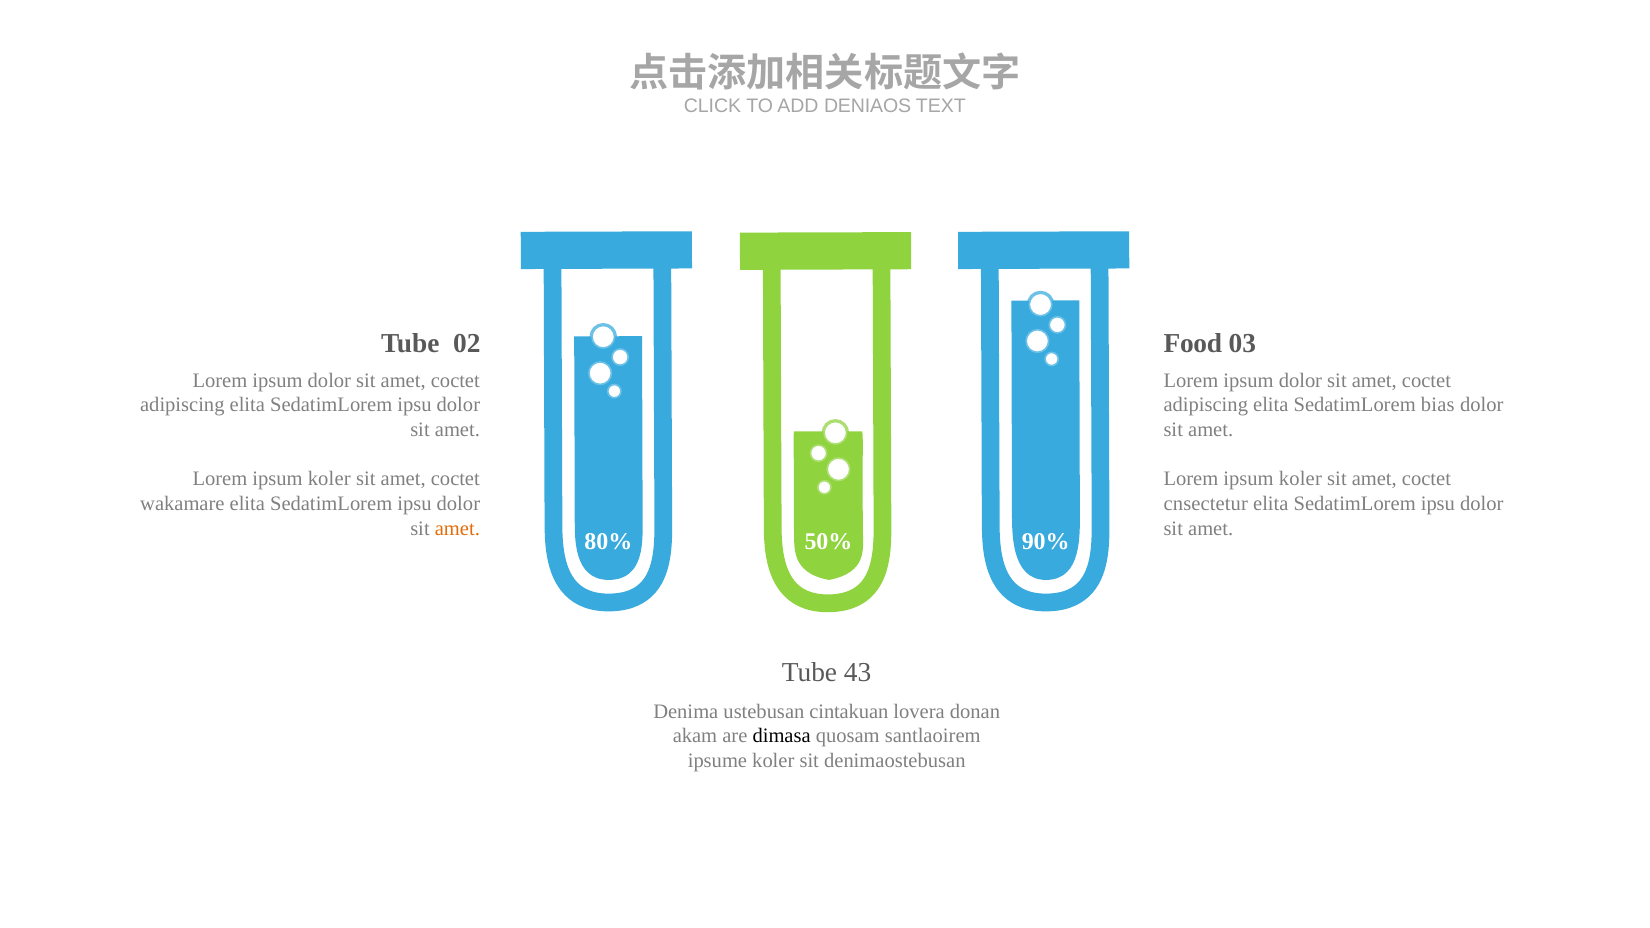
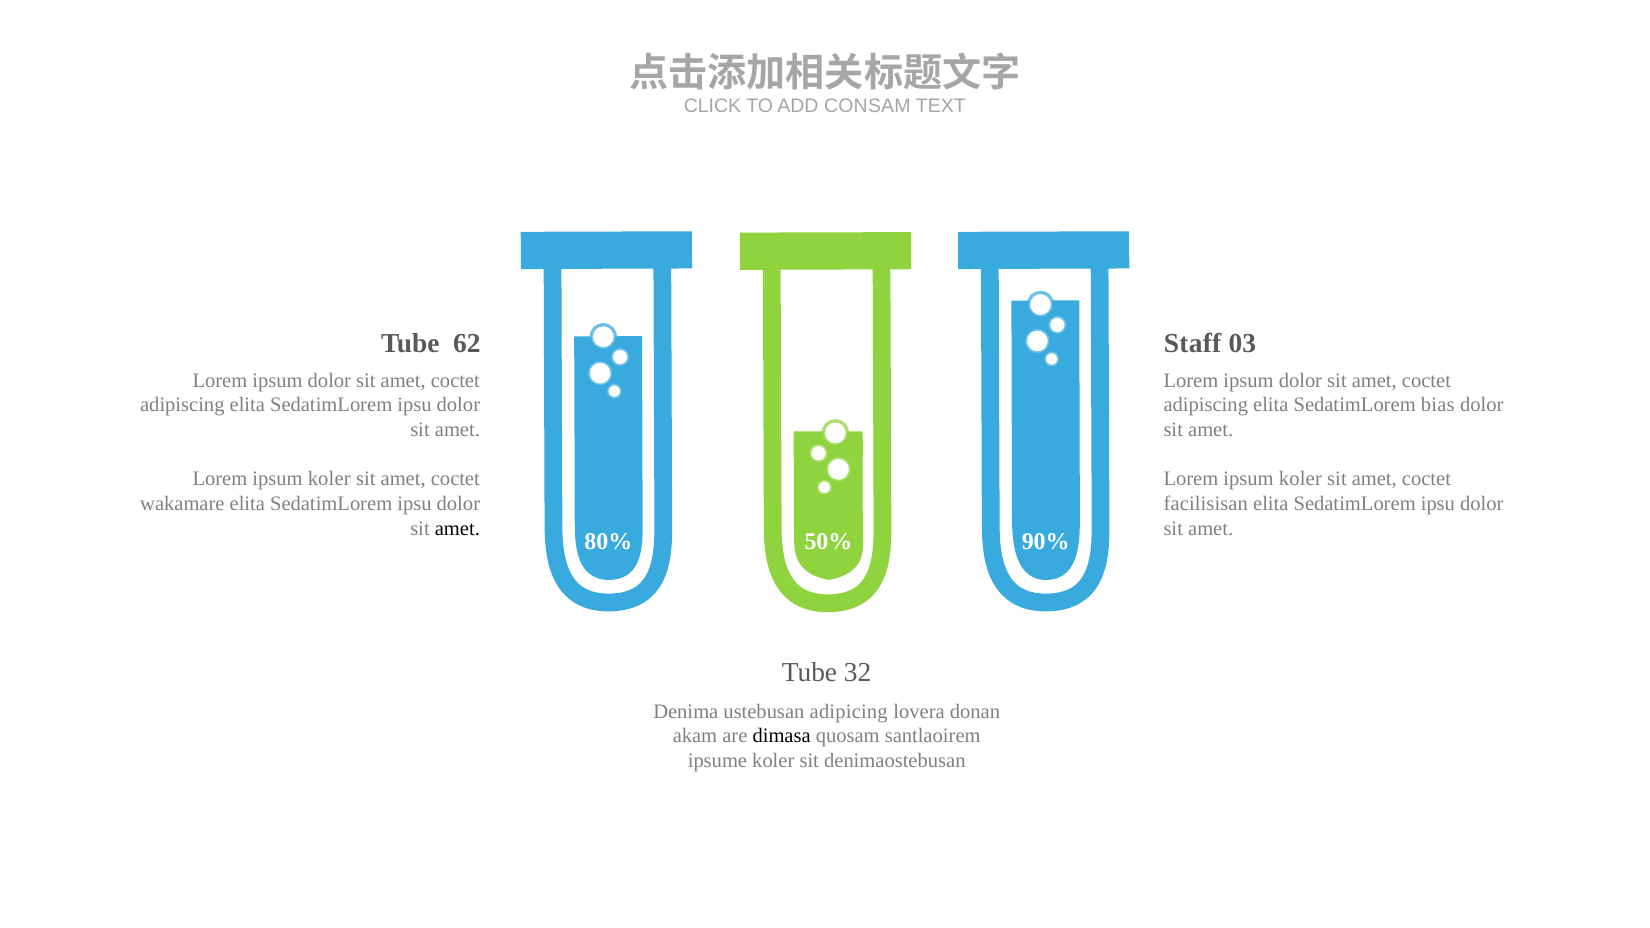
DENIAOS: DENIAOS -> CONSAM (867, 106)
02: 02 -> 62 (467, 344)
Food: Food -> Staff (1193, 344)
cnsectetur: cnsectetur -> facilisisan (1206, 504)
amet colour: orange -> black (457, 529)
43: 43 -> 32 (858, 673)
cintakuan: cintakuan -> adipicing (849, 711)
